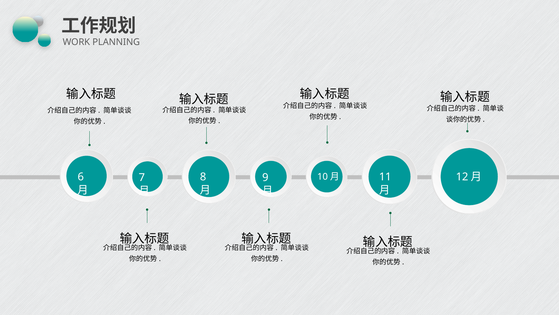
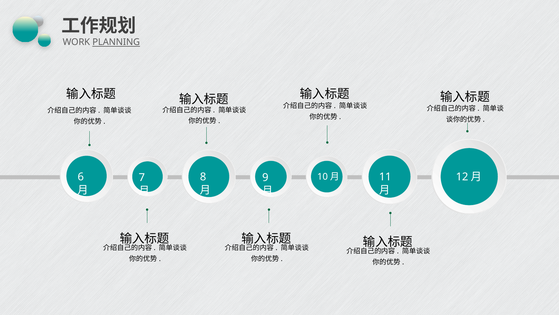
PLANNING underline: none -> present (116, 42)
